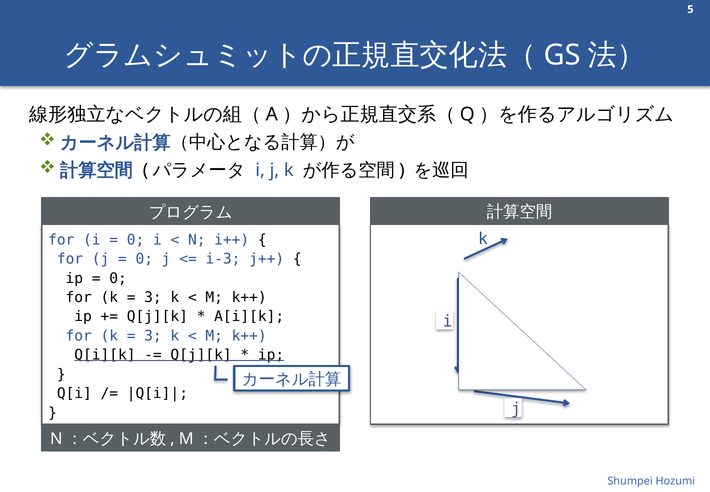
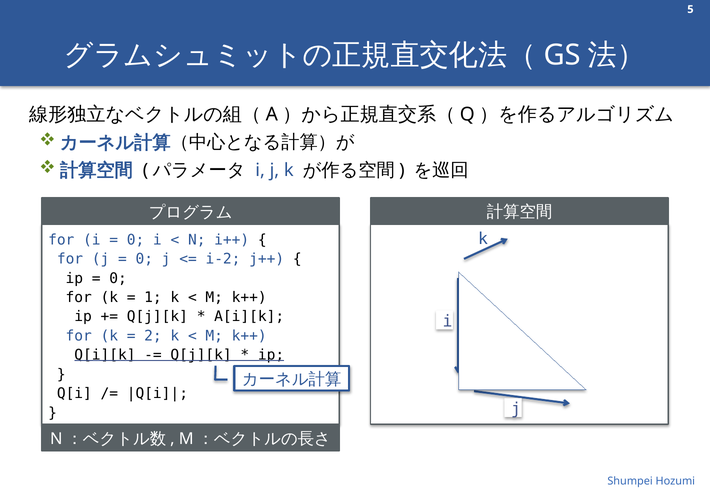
i-3: i-3 -> i-2 (223, 259)
3: 3 -> 1 (153, 297)
3: 3 -> 2 (153, 336)
